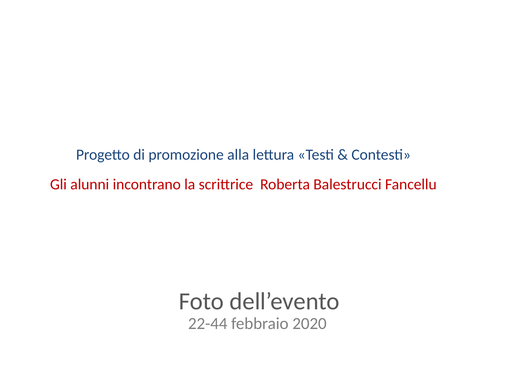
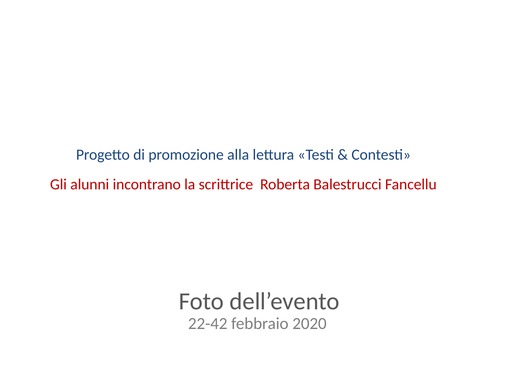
22-44: 22-44 -> 22-42 (208, 324)
